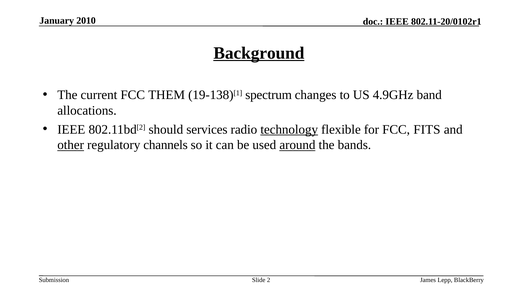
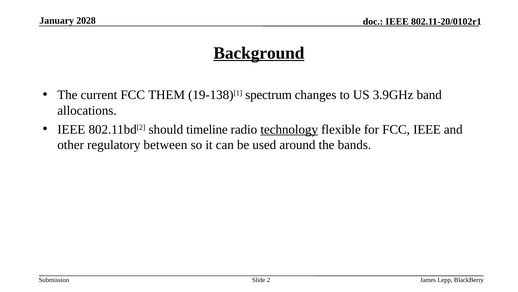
2010: 2010 -> 2028 (86, 21)
4.9GHz: 4.9GHz -> 3.9GHz (393, 95)
services: services -> timeline (207, 129)
FCC FITS: FITS -> IEEE (427, 129)
other underline: present -> none (71, 145)
channels: channels -> between (165, 145)
around underline: present -> none (297, 145)
